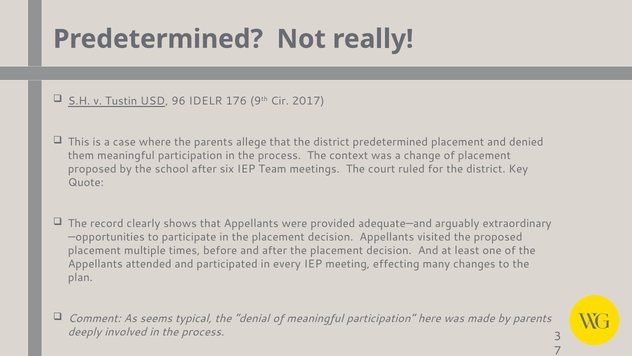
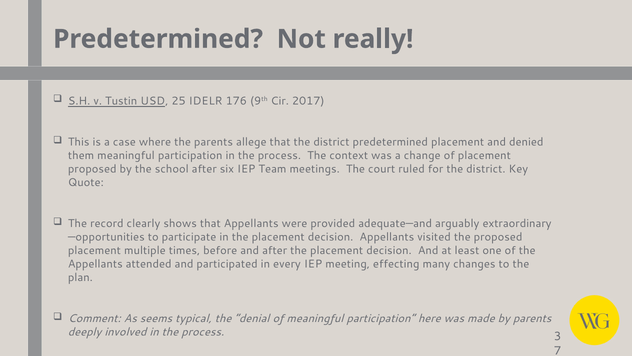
96: 96 -> 25 (179, 101)
